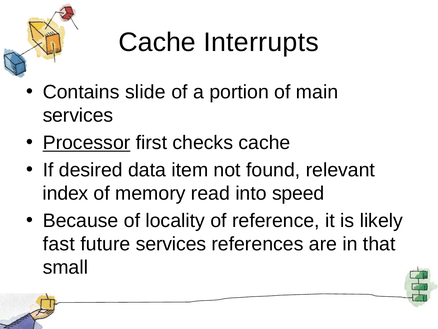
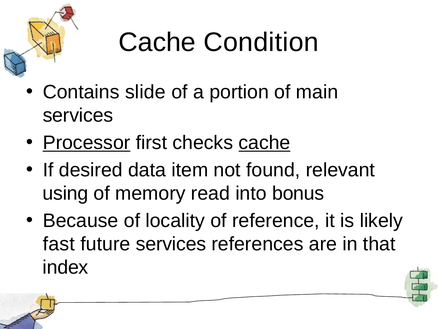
Interrupts: Interrupts -> Condition (261, 42)
cache underline: none -> present (265, 143)
index: index -> using (66, 193)
speed: speed -> bonus (298, 193)
small: small -> index (66, 267)
